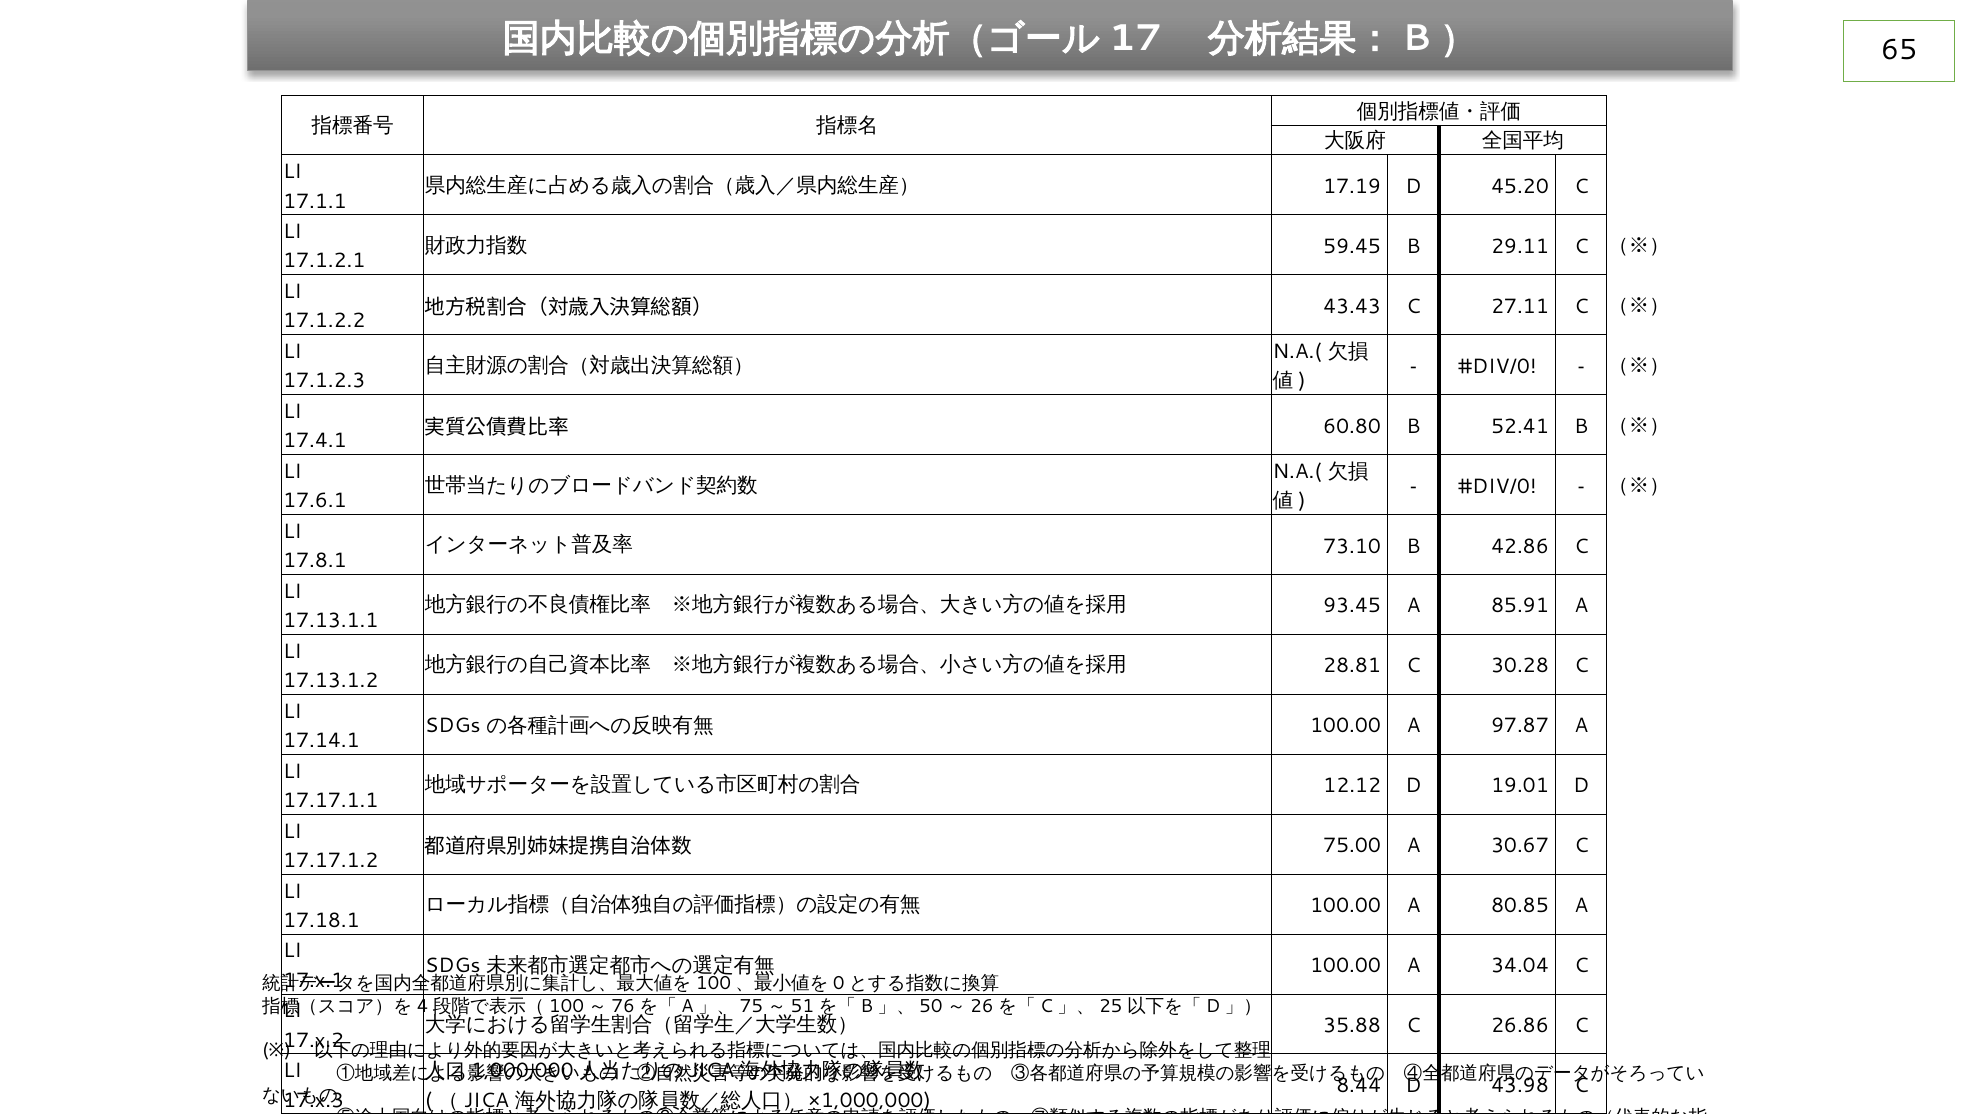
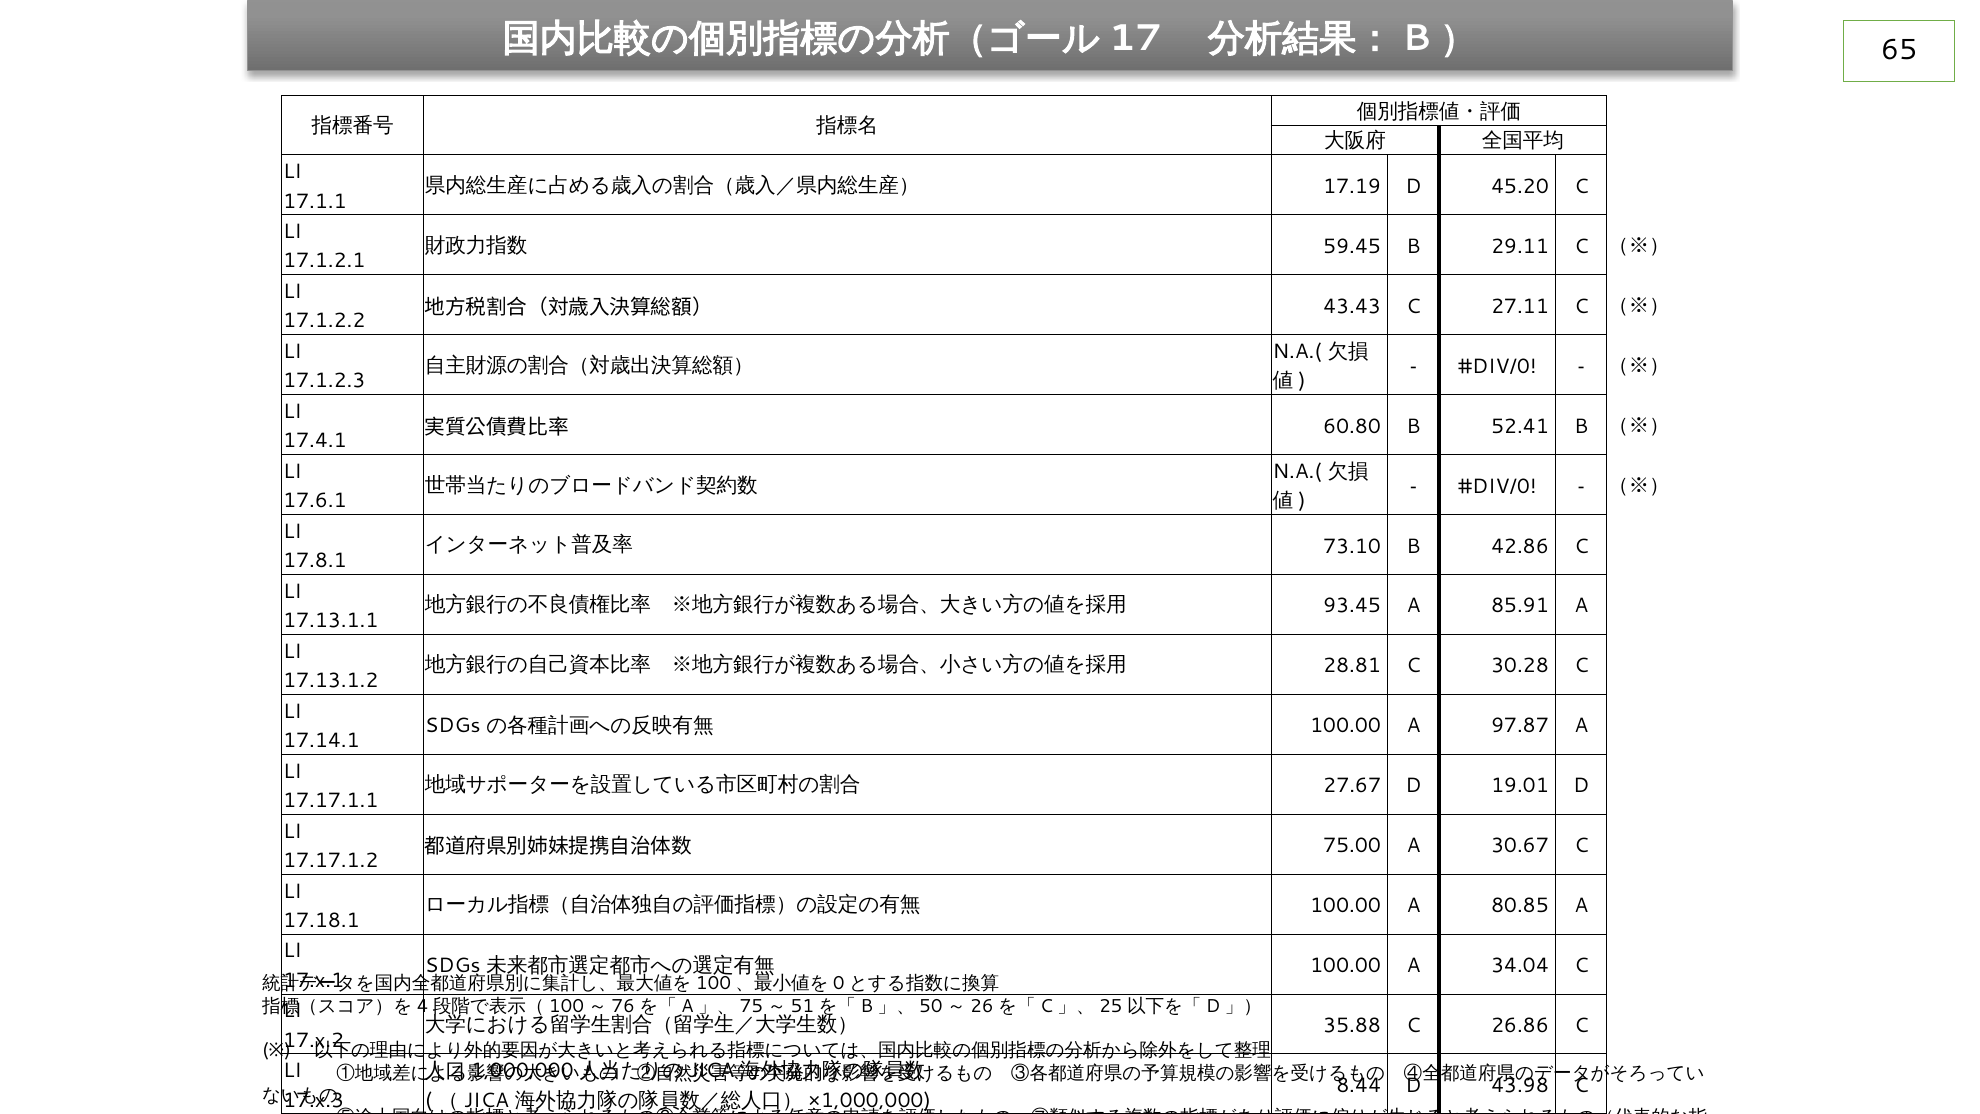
12.12: 12.12 -> 27.67 (1352, 786)
